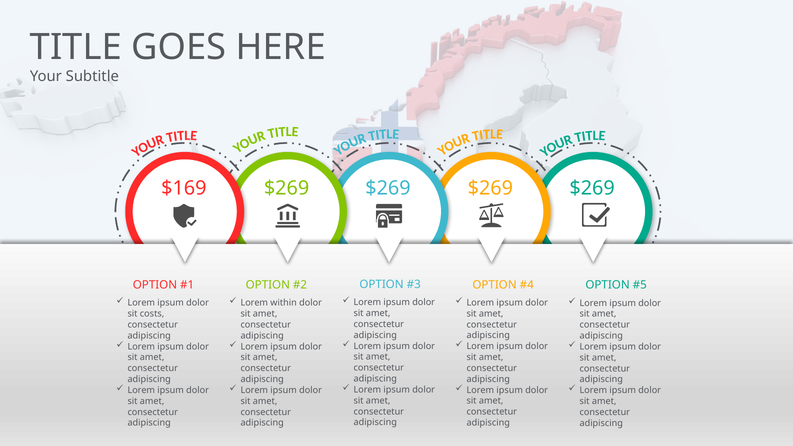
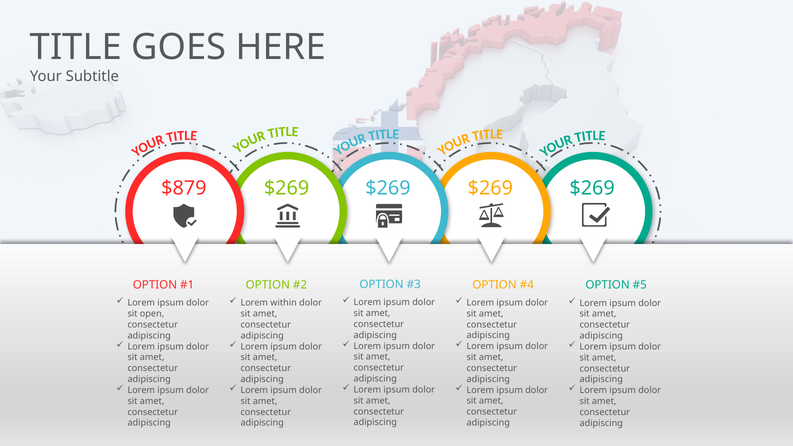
$169: $169 -> $879 (184, 188)
costs: costs -> open (152, 314)
